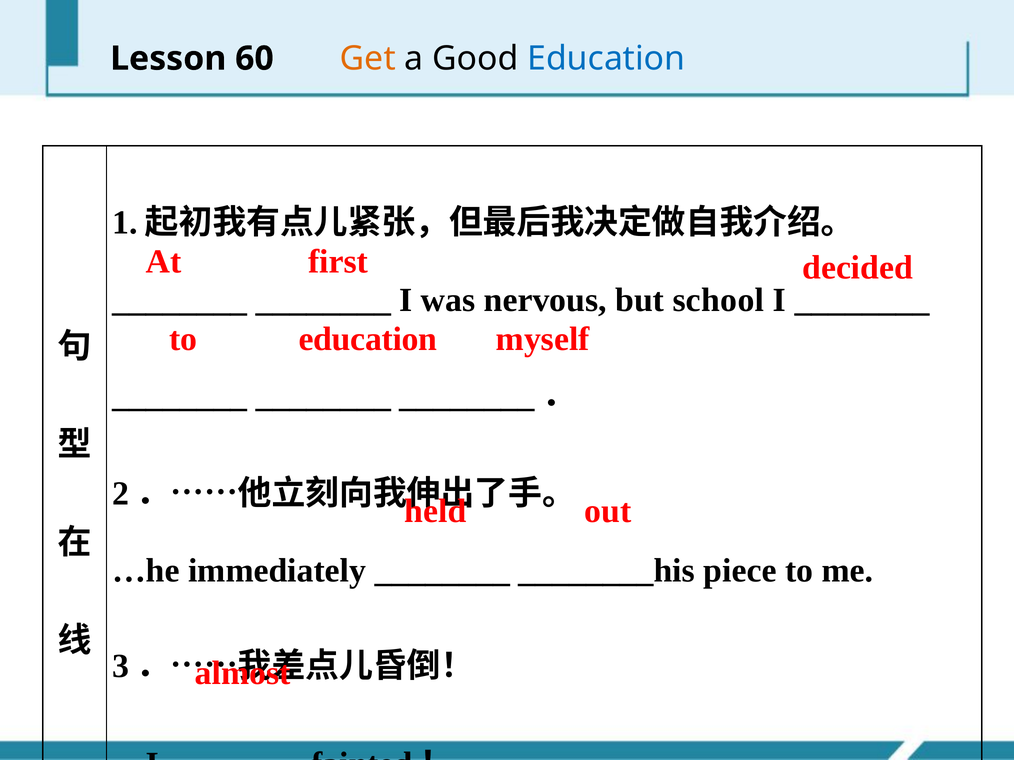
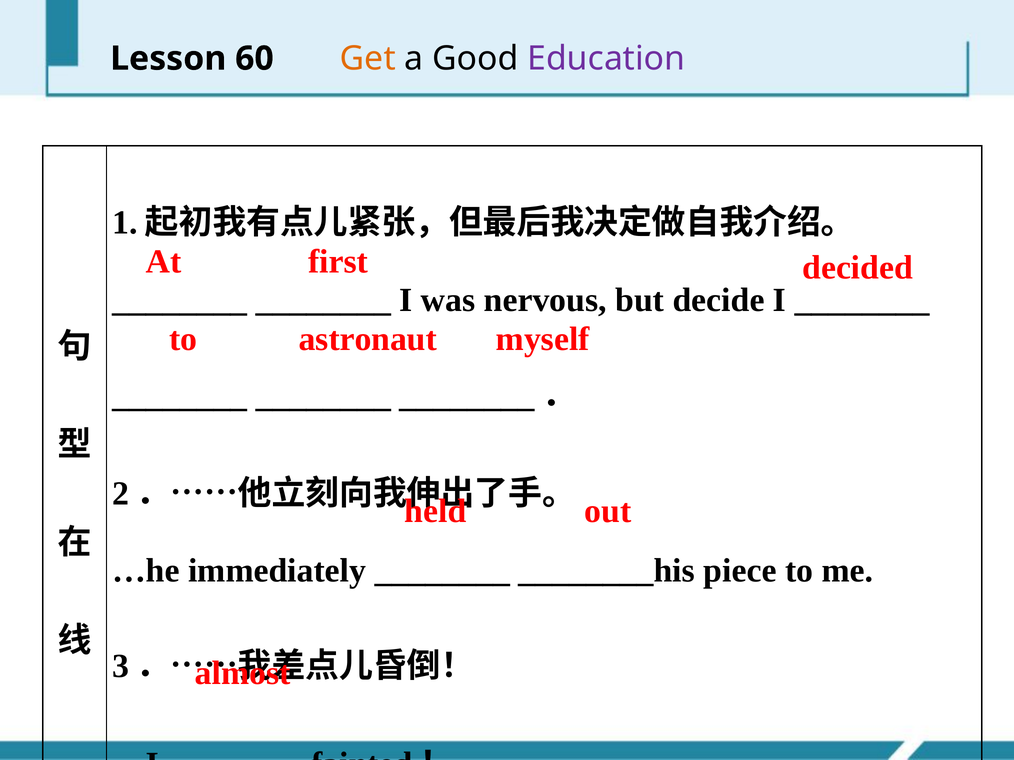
Education colour: blue -> purple (606, 59)
school: school -> decide (719, 300)
to education: education -> astronaut (368, 340)
